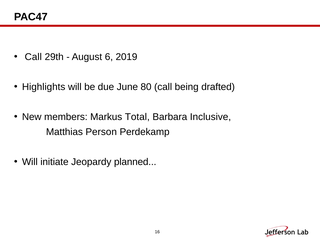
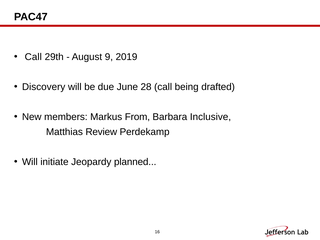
6: 6 -> 9 (109, 57)
Highlights: Highlights -> Discovery (44, 87)
80: 80 -> 28 (146, 87)
Total: Total -> From (137, 117)
Person: Person -> Review (101, 132)
